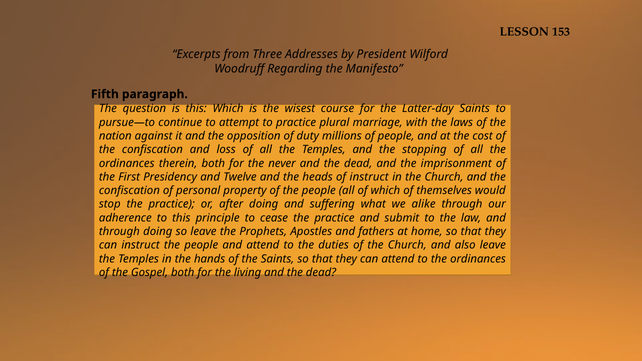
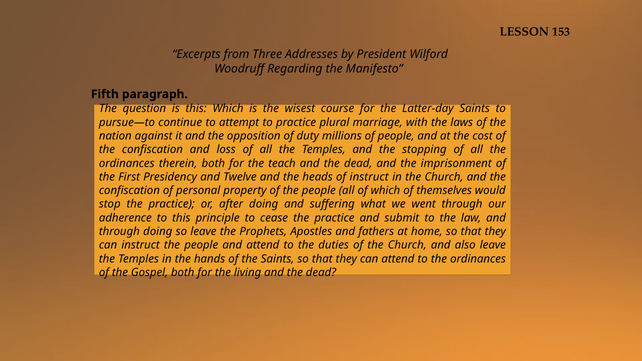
never: never -> teach (282, 163)
alike: alike -> went (424, 204)
